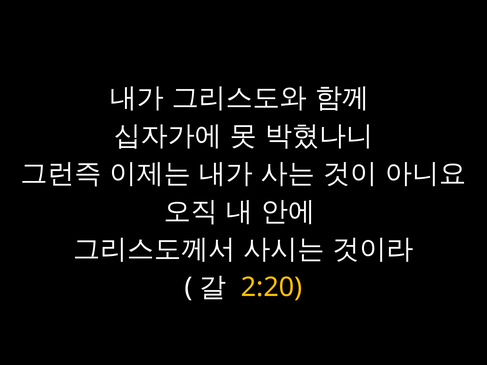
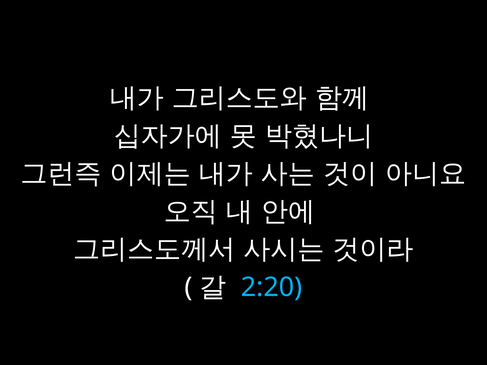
2:20 colour: yellow -> light blue (272, 287)
